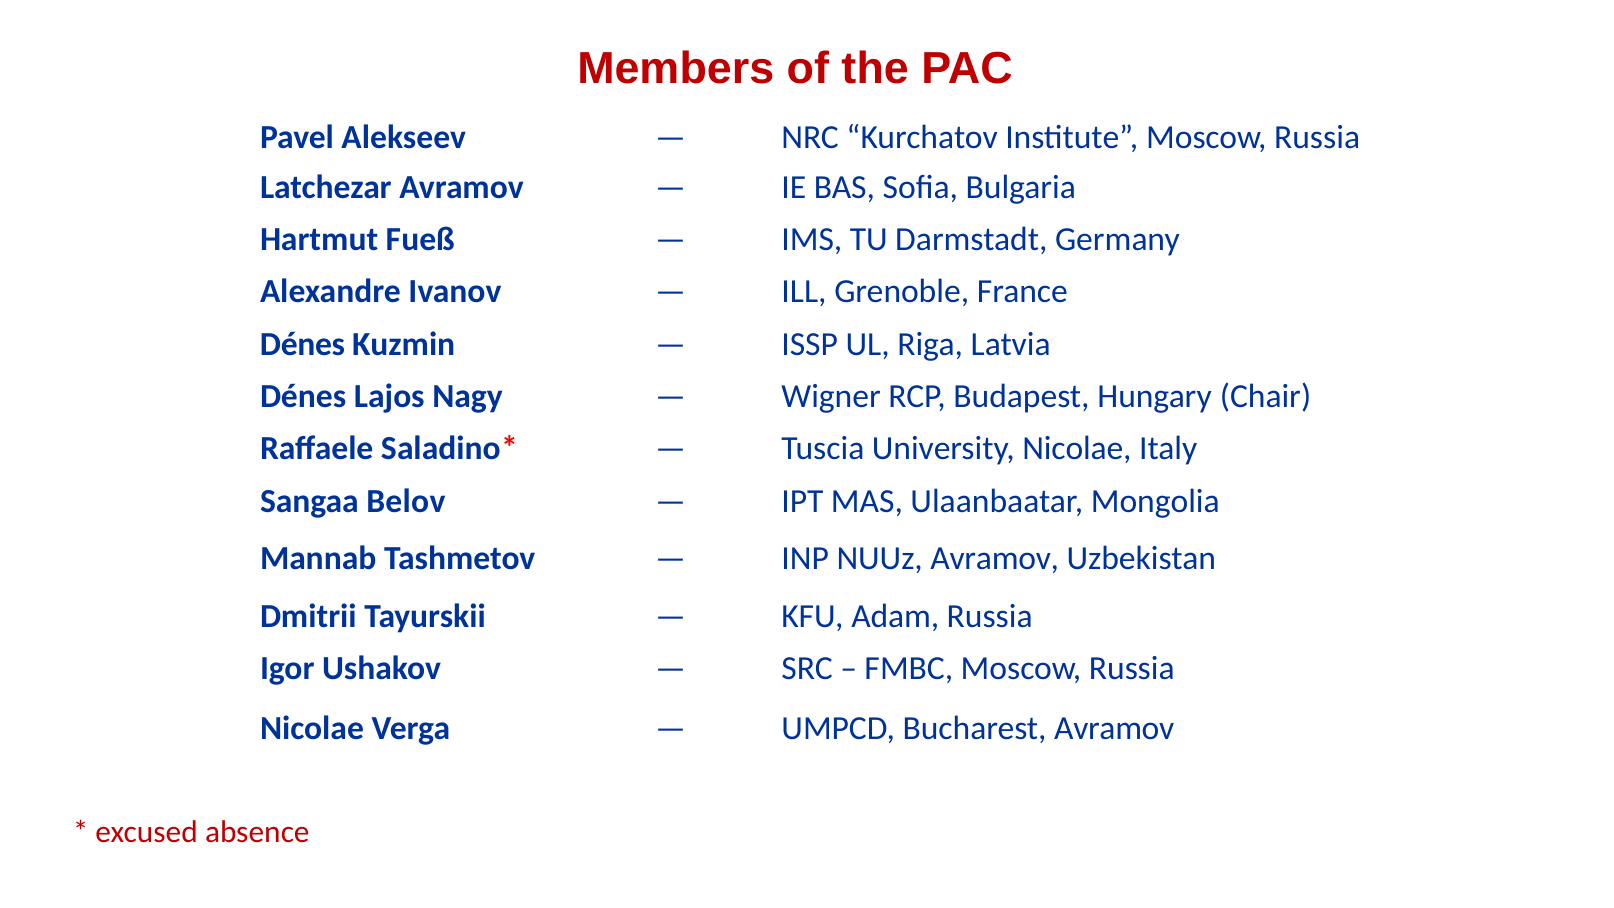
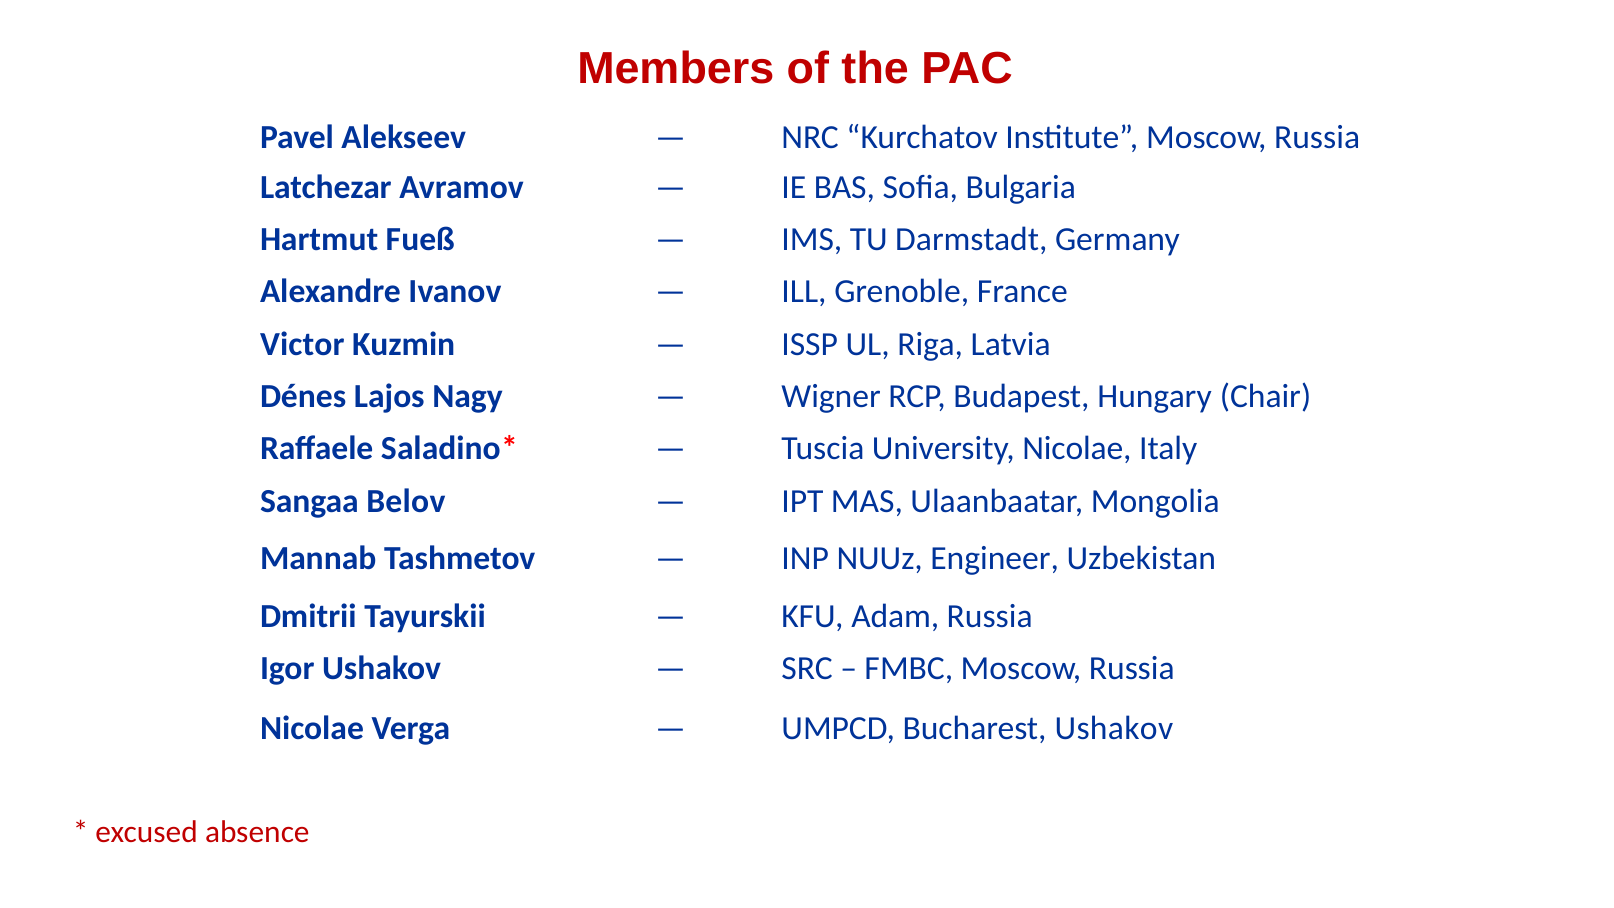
Dénes: Dénes -> Victor (302, 344)
NUUz Avramov: Avramov -> Engineer (995, 559)
Bucharest Avramov: Avramov -> Ushakov (1114, 728)
